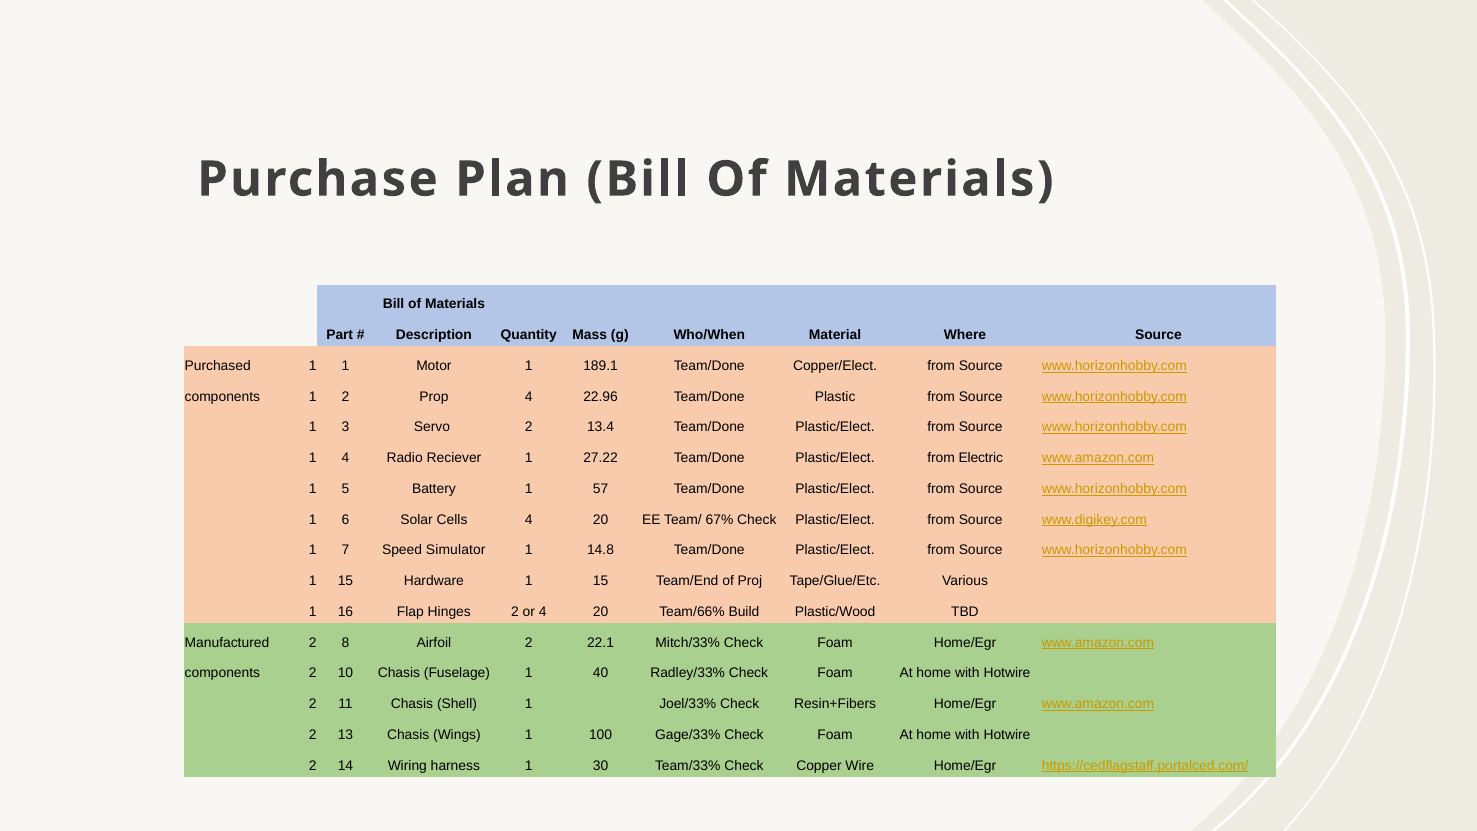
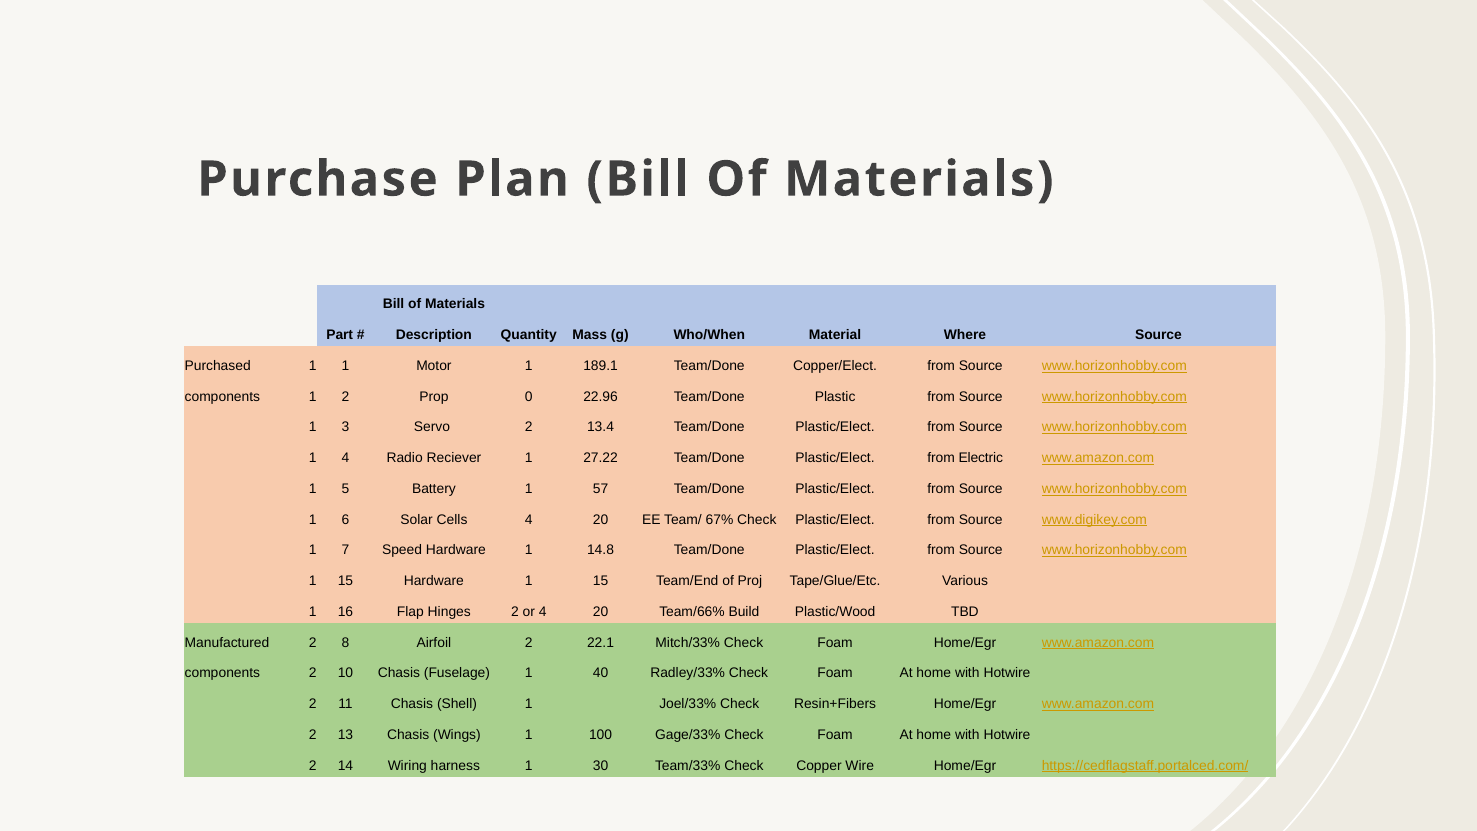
Prop 4: 4 -> 0 (529, 397)
Speed Simulator: Simulator -> Hardware (456, 550)
